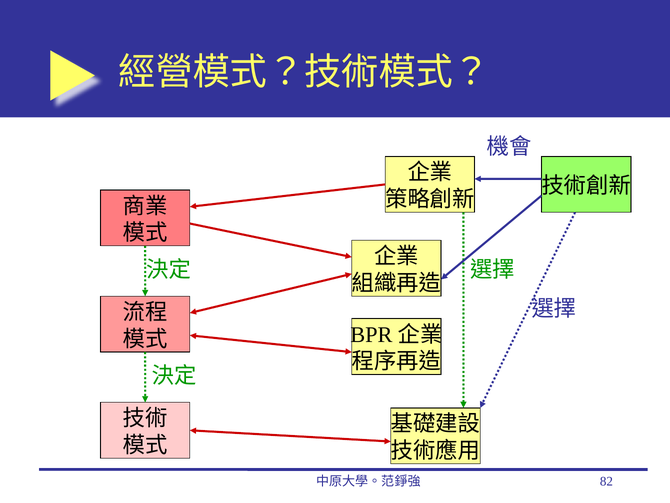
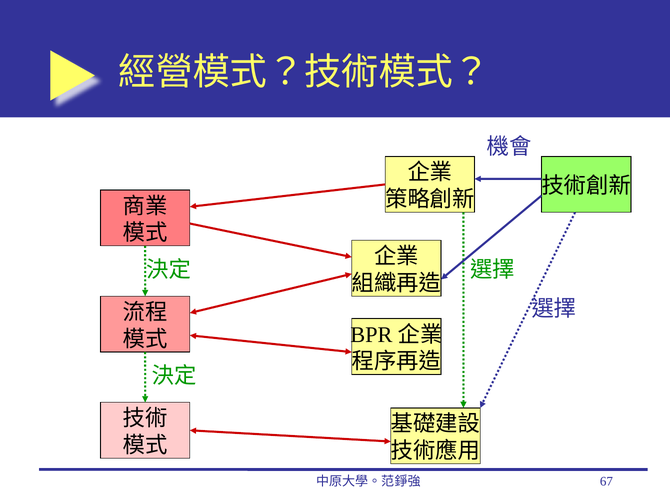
82: 82 -> 67 (607, 481)
